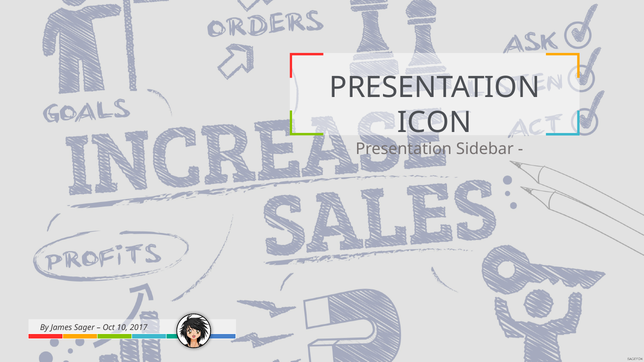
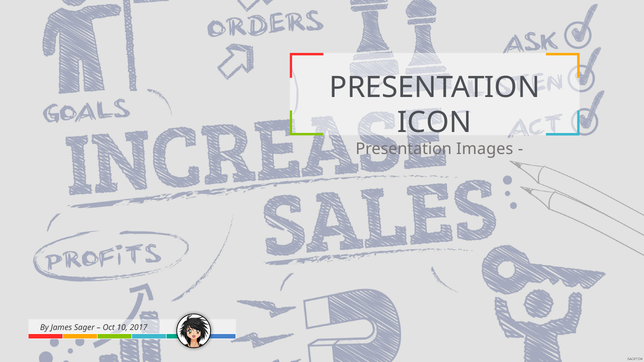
Sidebar: Sidebar -> Images (485, 149)
